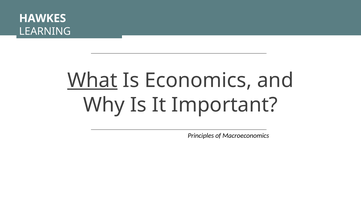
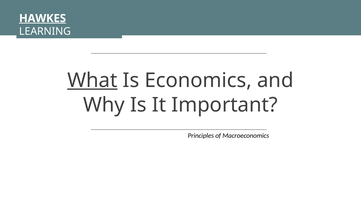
HAWKES underline: none -> present (43, 18)
